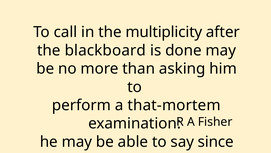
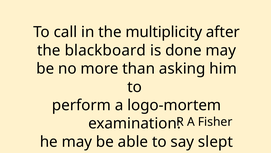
that-mortem: that-mortem -> logo-mortem (174, 105)
since: since -> slept (216, 141)
